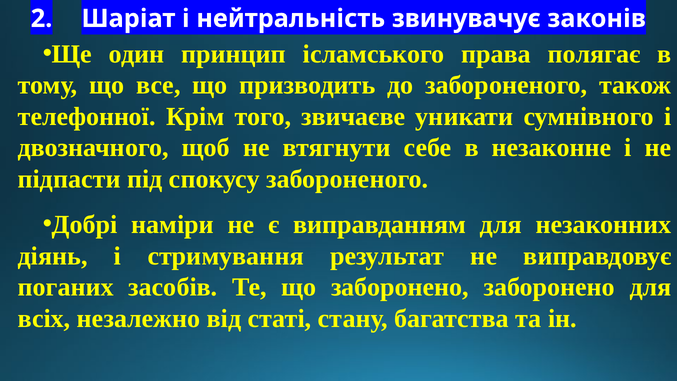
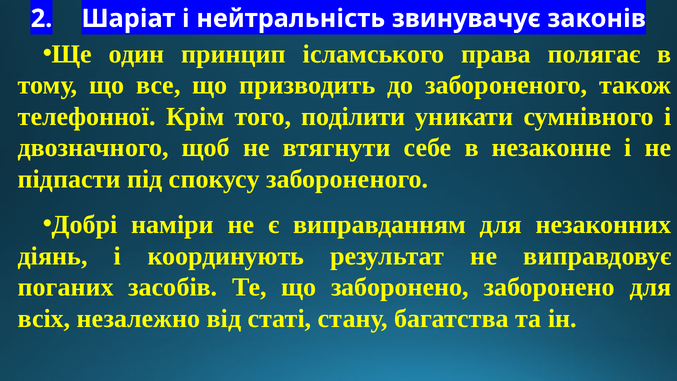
звичаєве: звичаєве -> поділити (353, 116)
стримування: стримування -> координують (226, 256)
